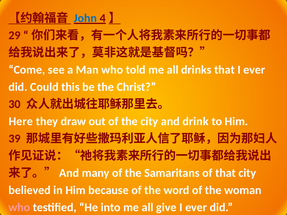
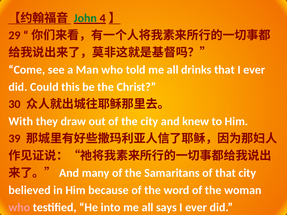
John colour: blue -> green (85, 18)
Here: Here -> With (21, 122)
drink: drink -> knew (196, 122)
give: give -> says (166, 208)
